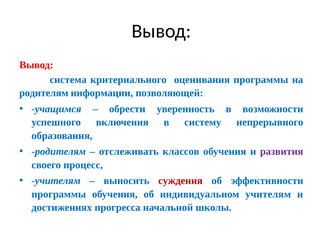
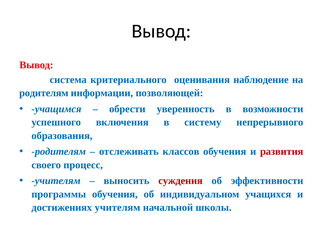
оценивания программы: программы -> наблюдение (261, 80)
развития colour: purple -> red (282, 152)
индивидуальном учителям: учителям -> учащихся (268, 194)
достижениях прогресса: прогресса -> учителям (117, 208)
